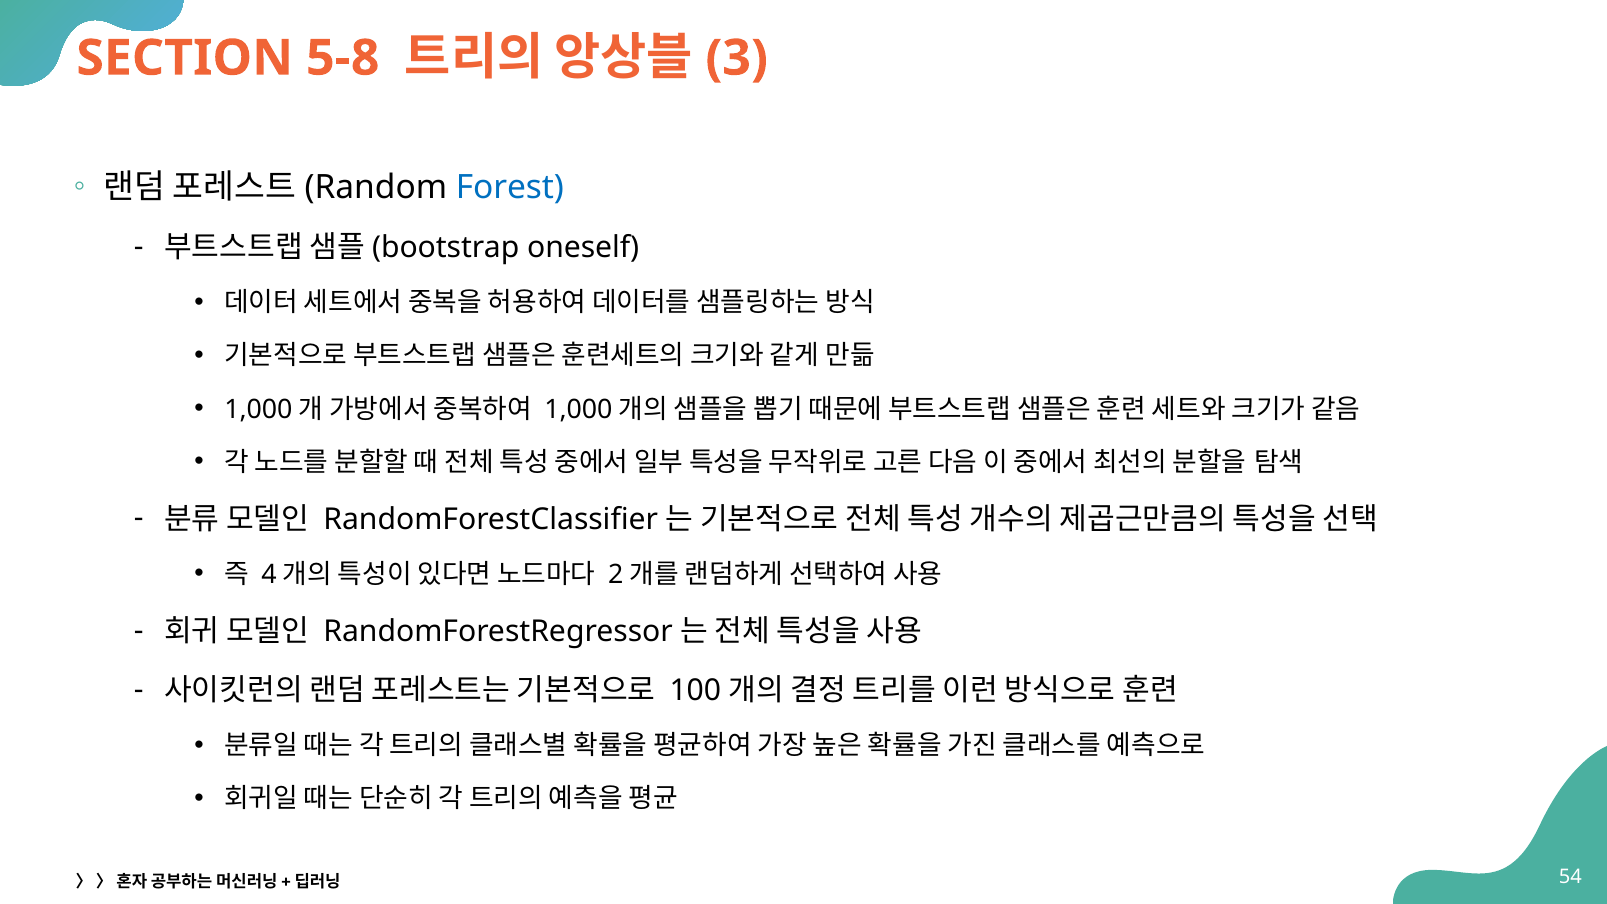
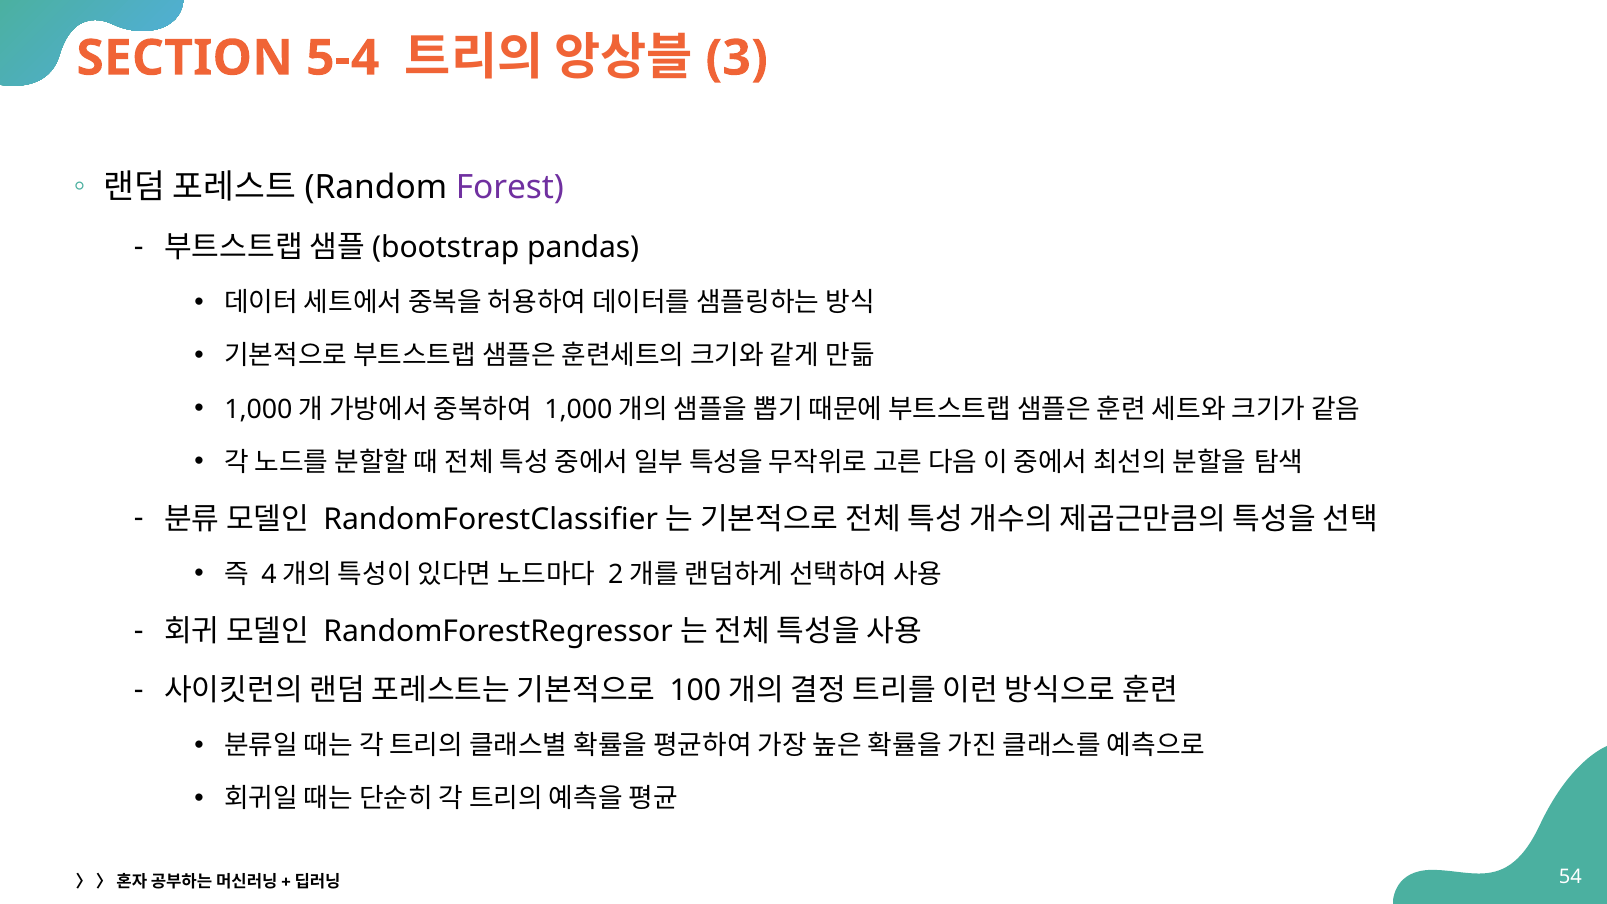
5-8: 5-8 -> 5-4 (343, 58)
Forest colour: blue -> purple (510, 187)
oneself: oneself -> pandas (583, 248)
